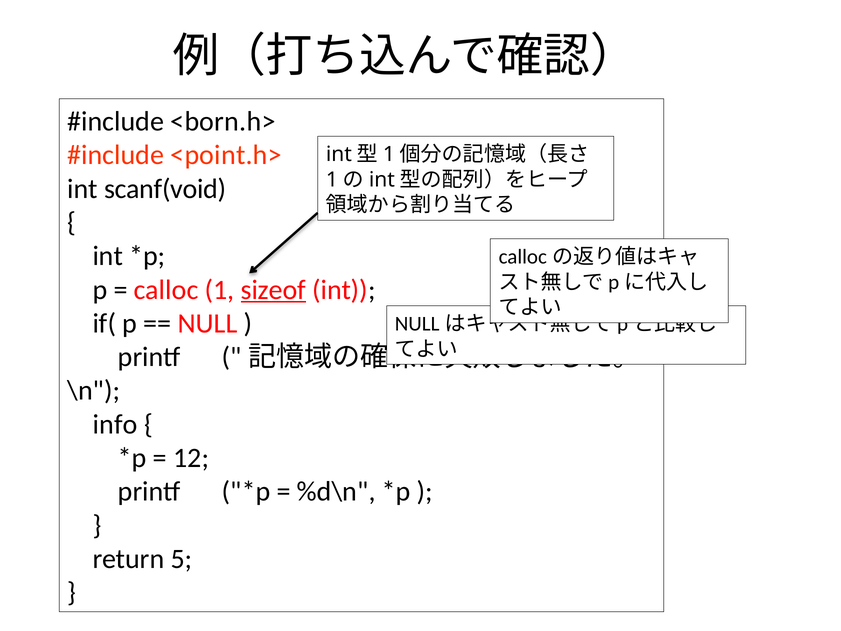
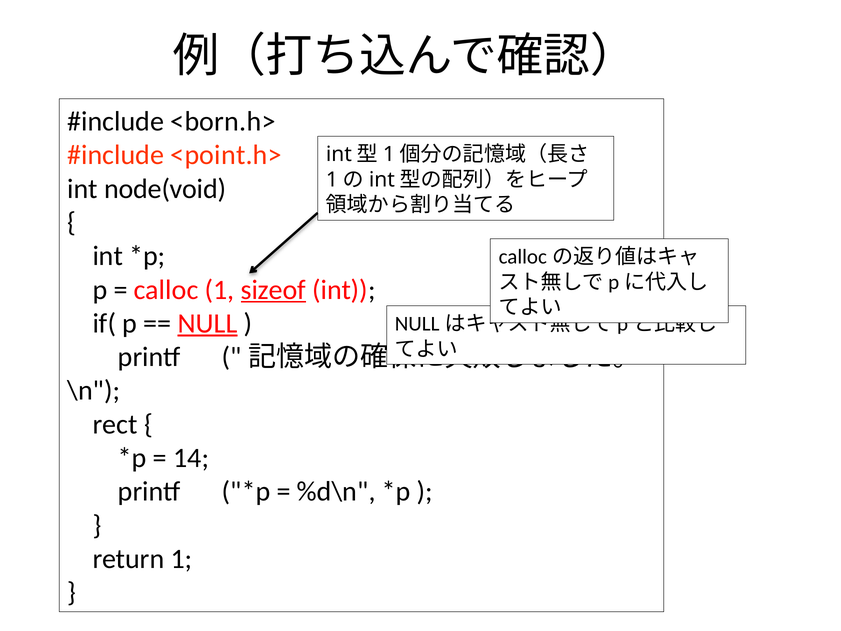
scanf(void: scanf(void -> node(void (165, 189)
NULL underline: none -> present (208, 323)
info: info -> rect (115, 424)
12: 12 -> 14 (191, 458)
return 5: 5 -> 1 (181, 559)
